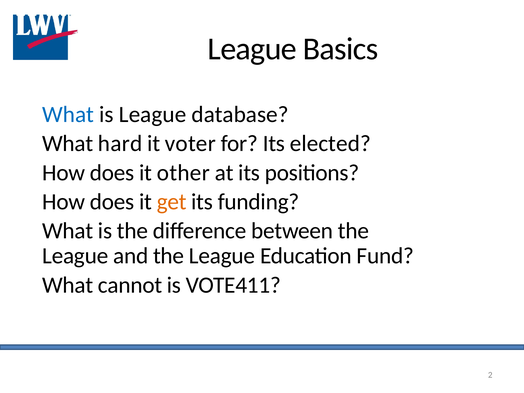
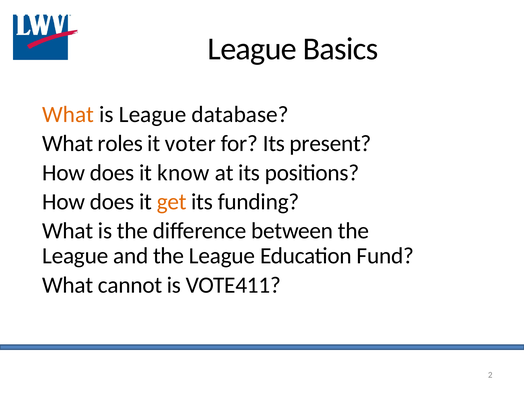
What colour: blue -> orange (68, 115)
hard: hard -> roles (120, 144)
elected: elected -> present (330, 144)
other: other -> know (183, 173)
